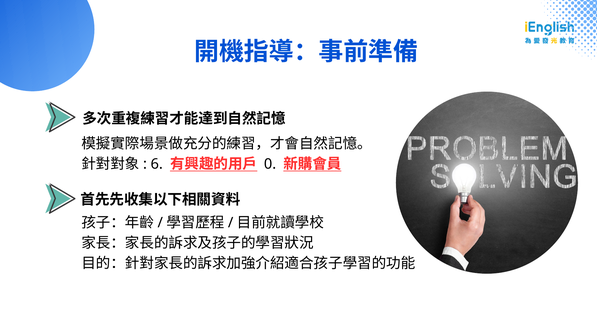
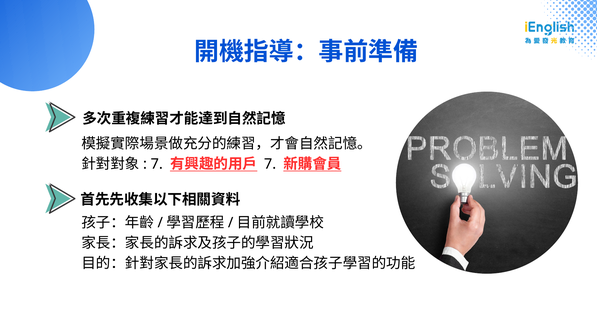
6: 6 -> 7 (157, 164)
0: 0 -> 7 (270, 164)
